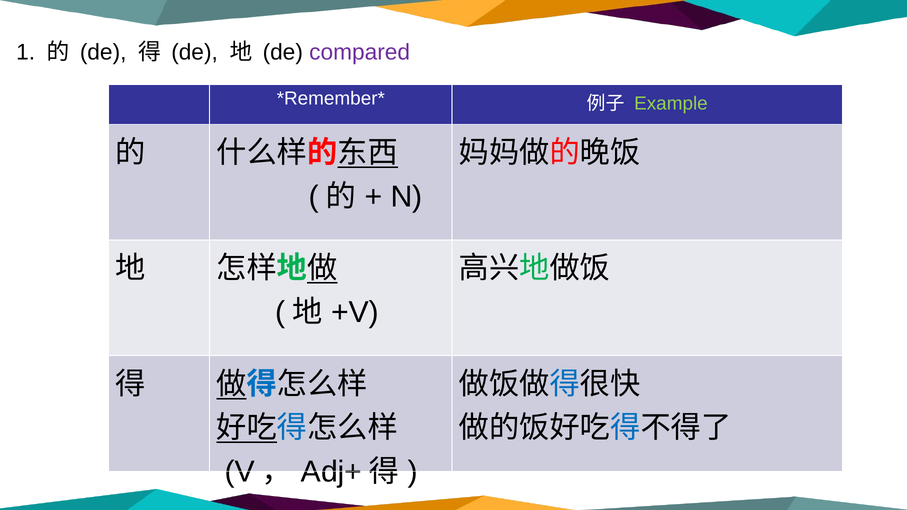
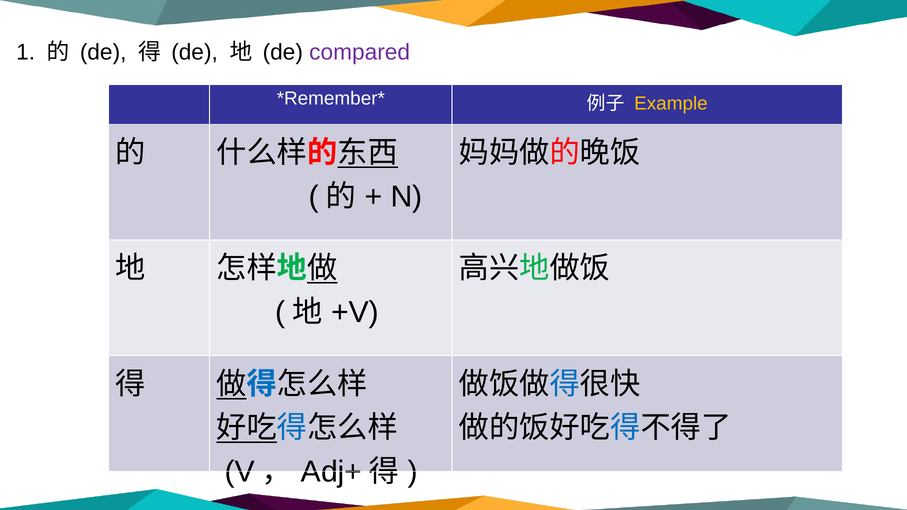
Example colour: light green -> yellow (671, 104)
